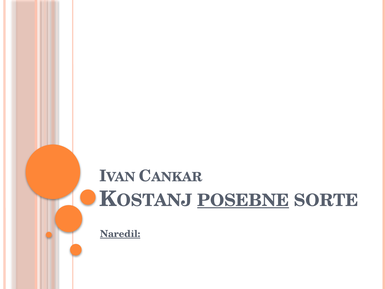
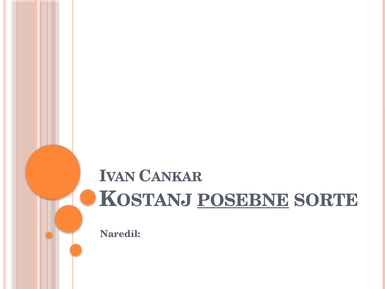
Naredil underline: present -> none (120, 234)
